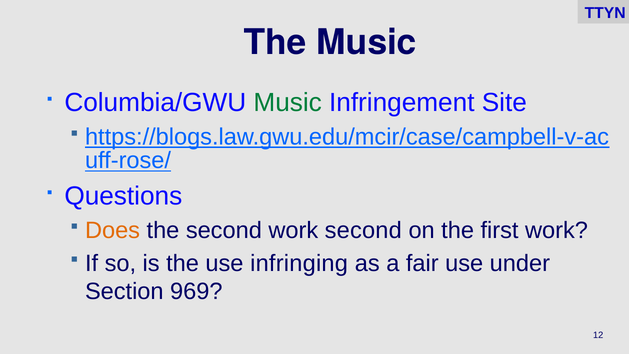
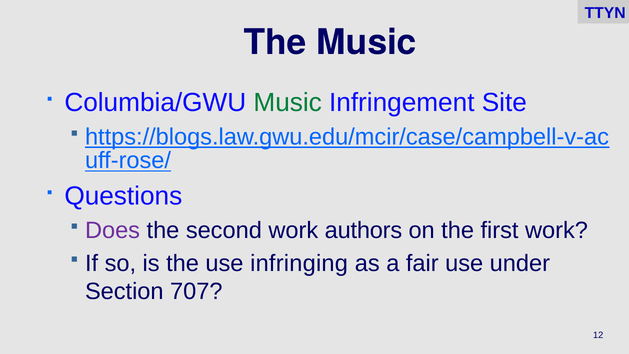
Does colour: orange -> purple (113, 230)
work second: second -> authors (363, 230)
969: 969 -> 707 (196, 292)
